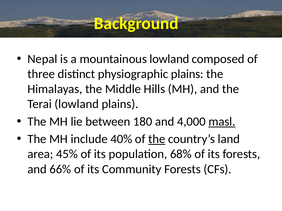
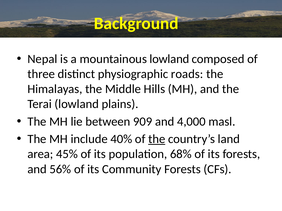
physiographic plains: plains -> roads (187, 74)
180: 180 -> 909 (143, 122)
masl underline: present -> none (222, 122)
66%: 66% -> 56% (60, 169)
